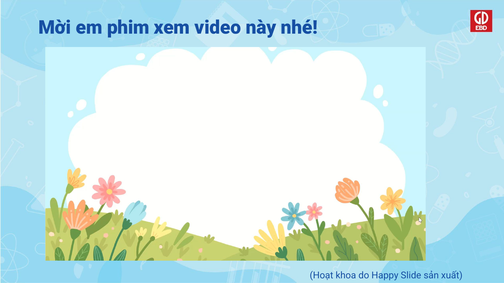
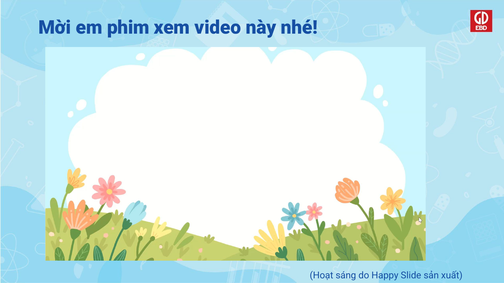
khoa: khoa -> sáng (346, 276)
